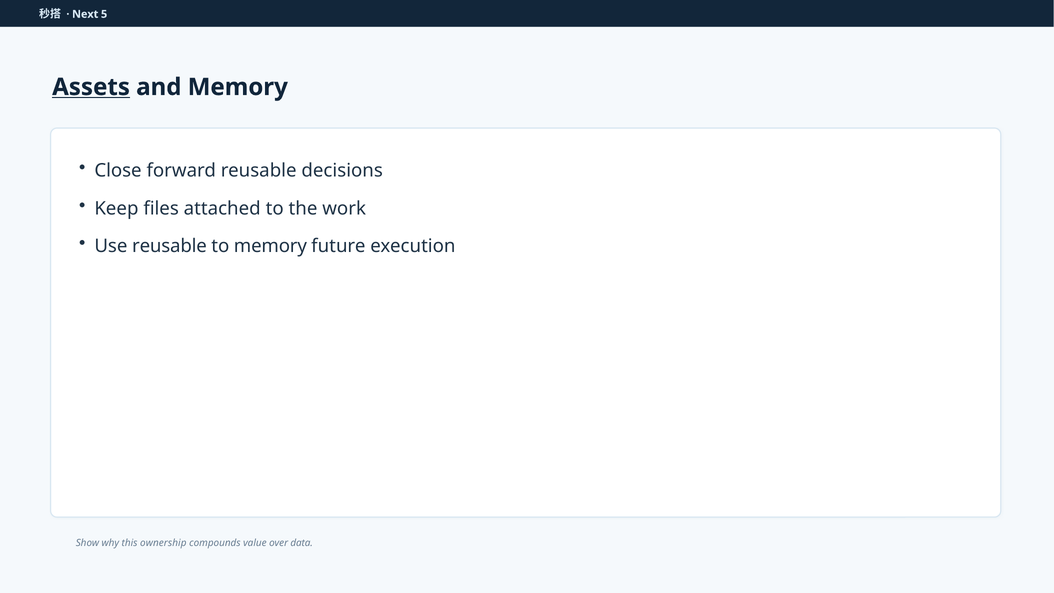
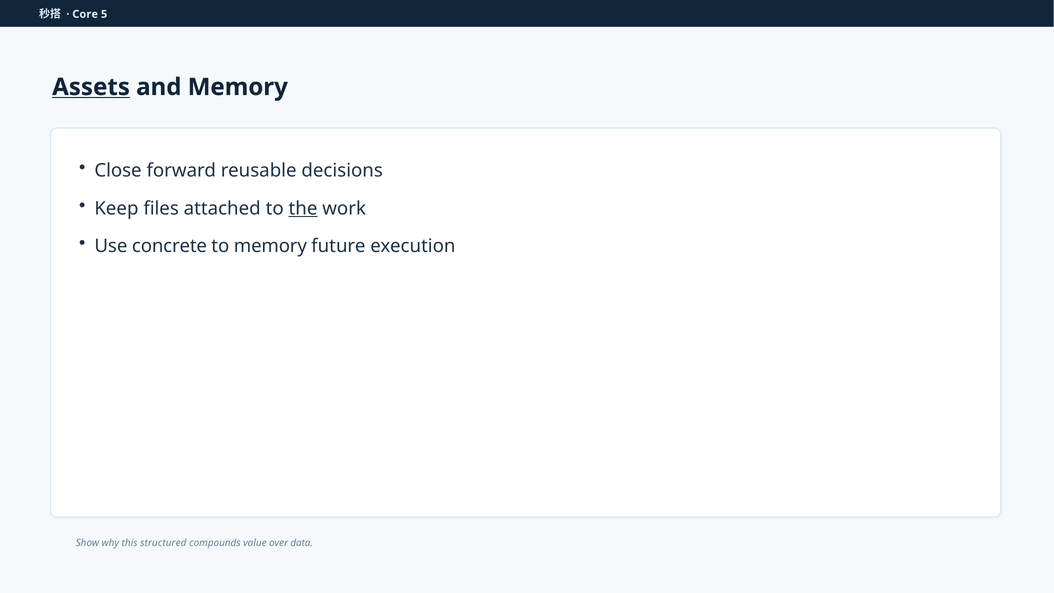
Next: Next -> Core (85, 14)
the underline: none -> present (303, 208)
Use reusable: reusable -> concrete (169, 246)
ownership: ownership -> structured (163, 543)
